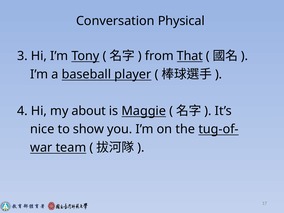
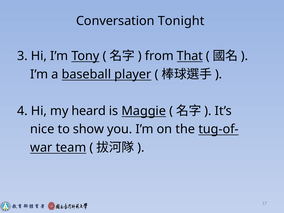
Physical: Physical -> Tonight (181, 21)
about: about -> heard (89, 111)
